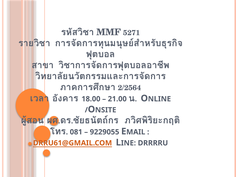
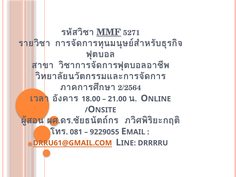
MMF underline: none -> present (109, 32)
